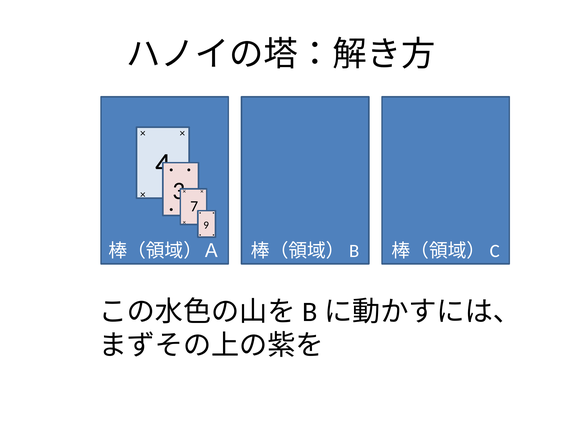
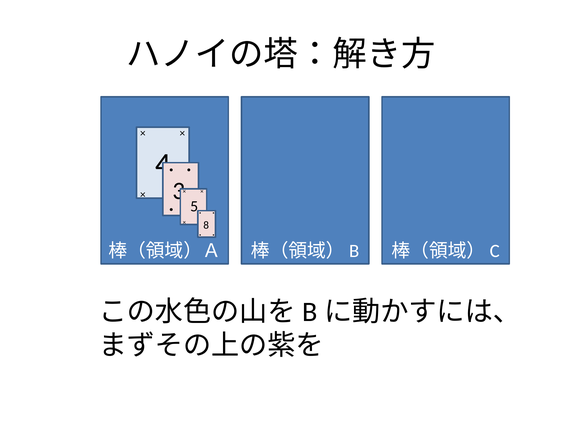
7: 7 -> 5 (194, 206)
9: 9 -> 8 (206, 225)
